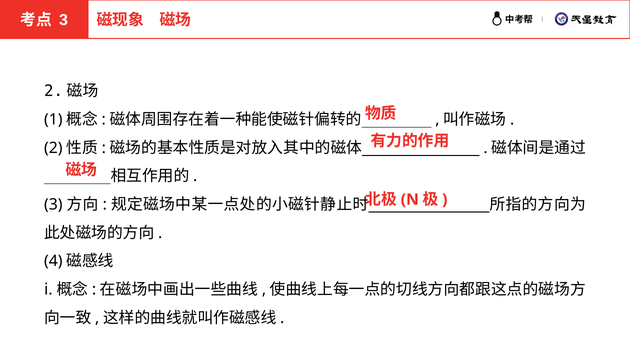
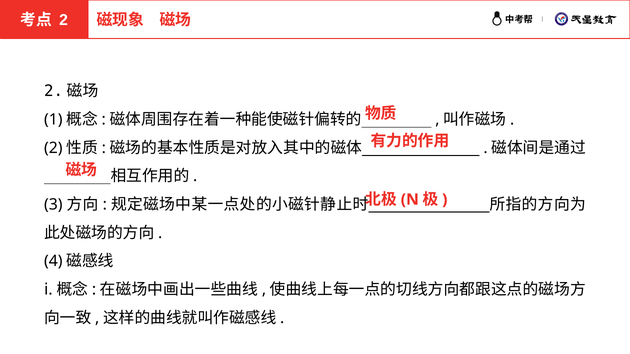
3: 3 -> 2 (64, 20)
